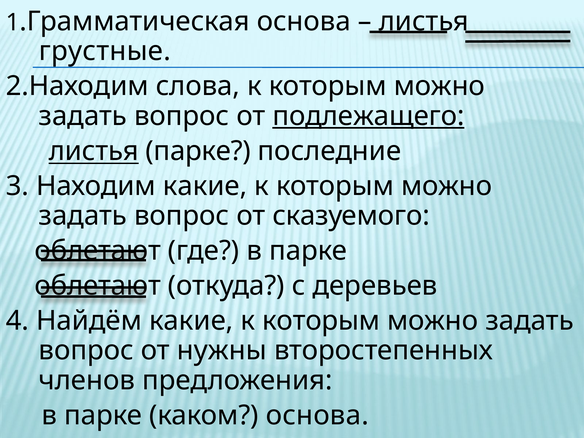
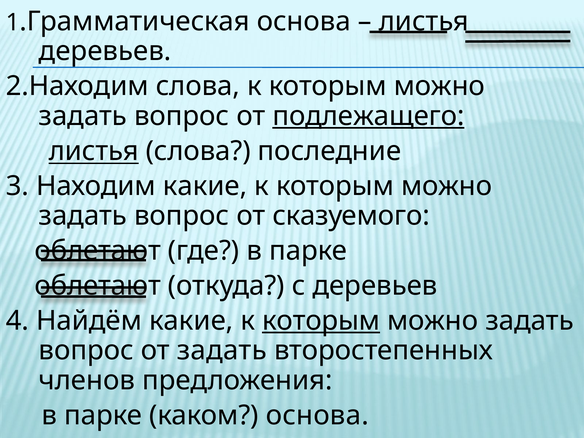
грустные: грустные -> деревьев (105, 51)
листья парке: парке -> слова (198, 151)
которым underline: none -> present (321, 321)
от нужны: нужны -> задать (222, 351)
